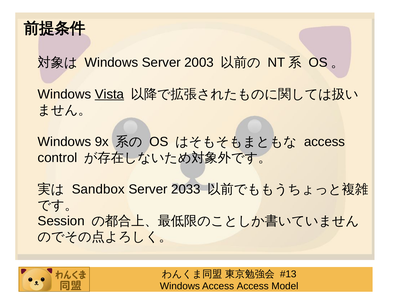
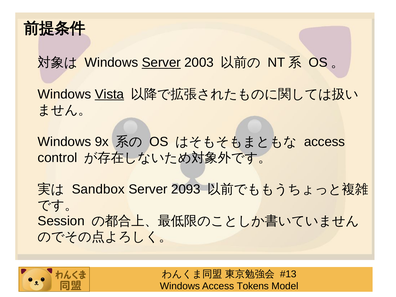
Server underline: none -> present (161, 63)
2033: 2033 -> 2093 (186, 189)
Access Access: Access -> Tokens (253, 286)
